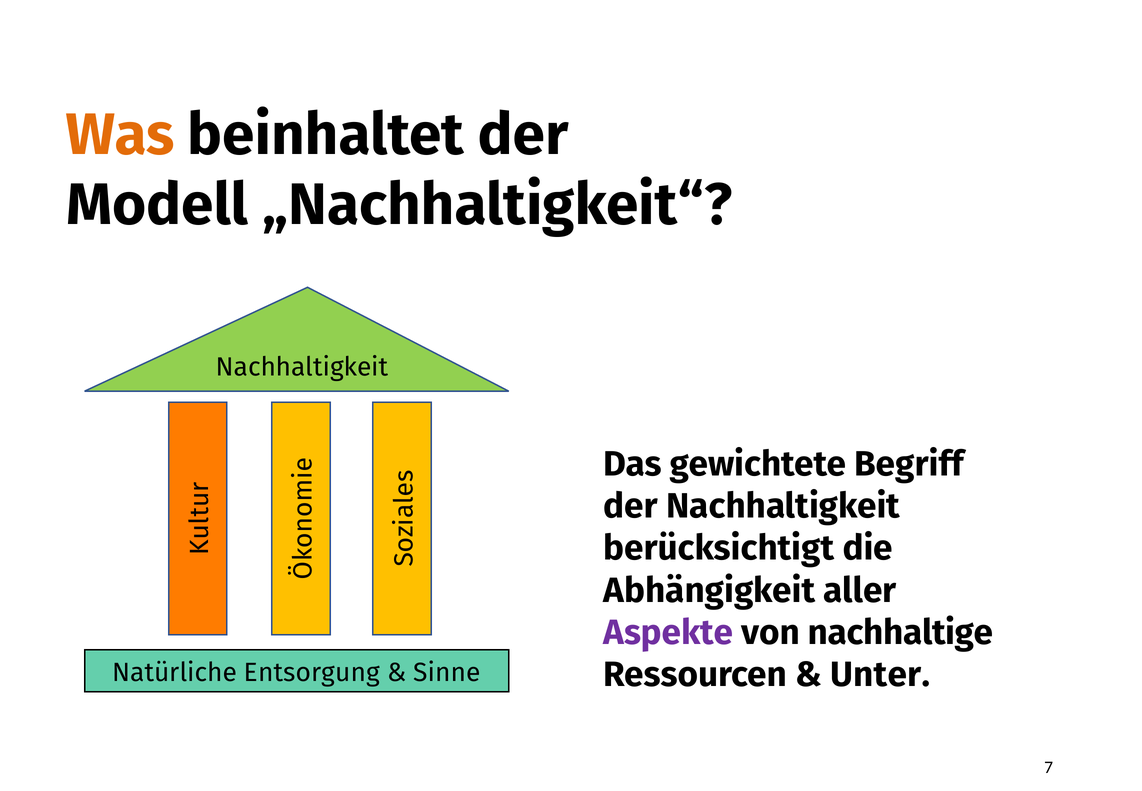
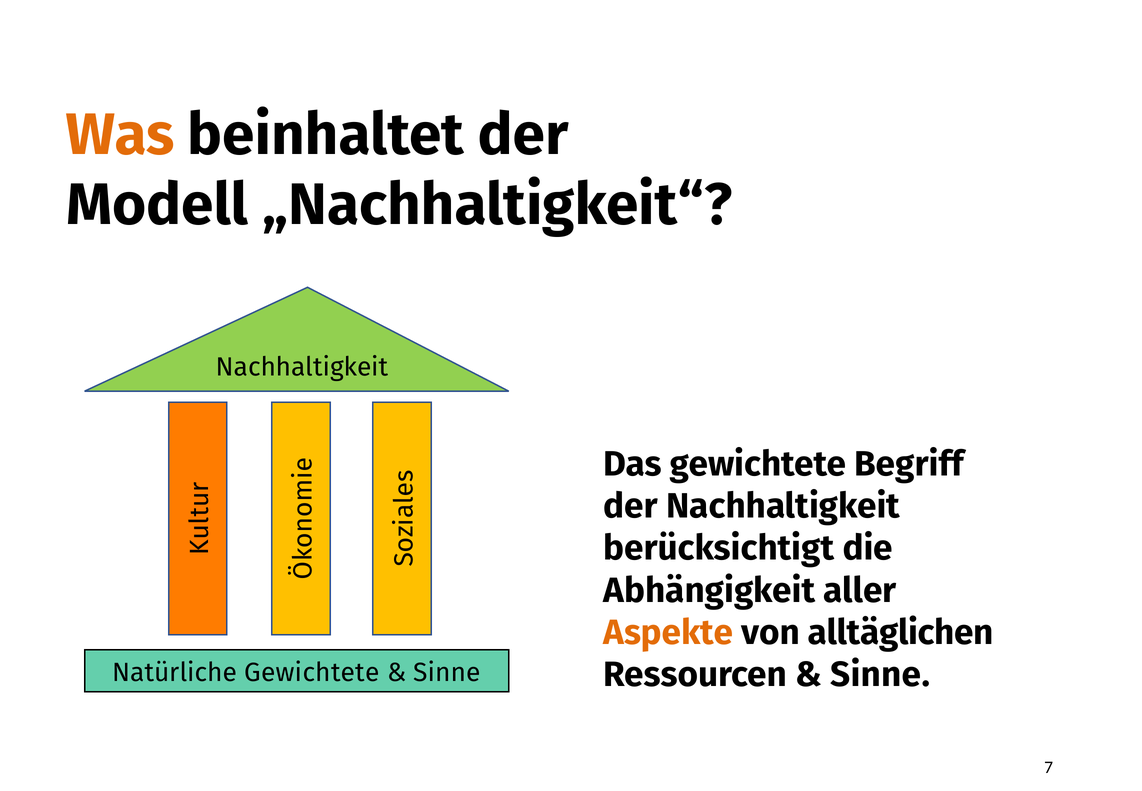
Aspekte colour: purple -> orange (668, 632)
nachhaltige: nachhaltige -> alltäglichen (901, 632)
Unter: Unter -> Sinne (880, 675)
Natürliche Entsorgung: Entsorgung -> Gewichtete (312, 672)
